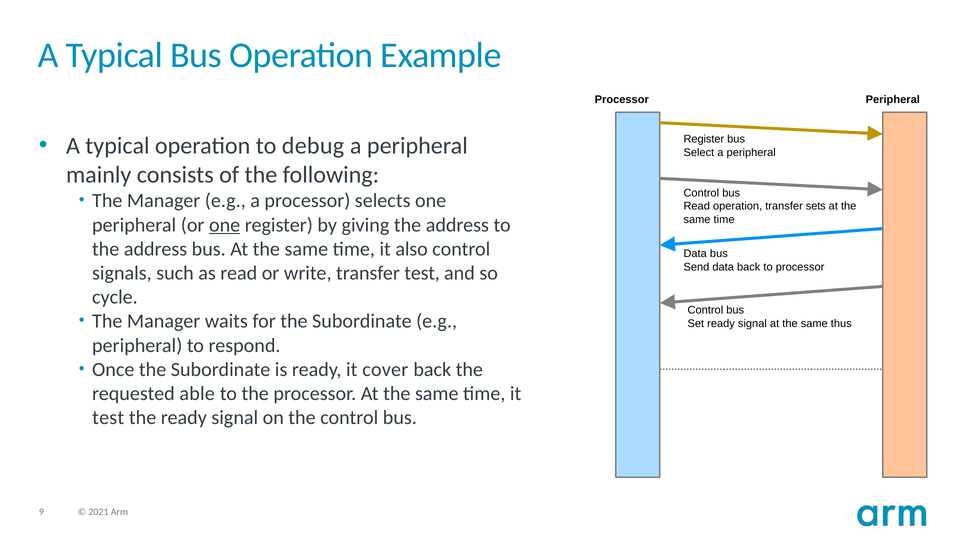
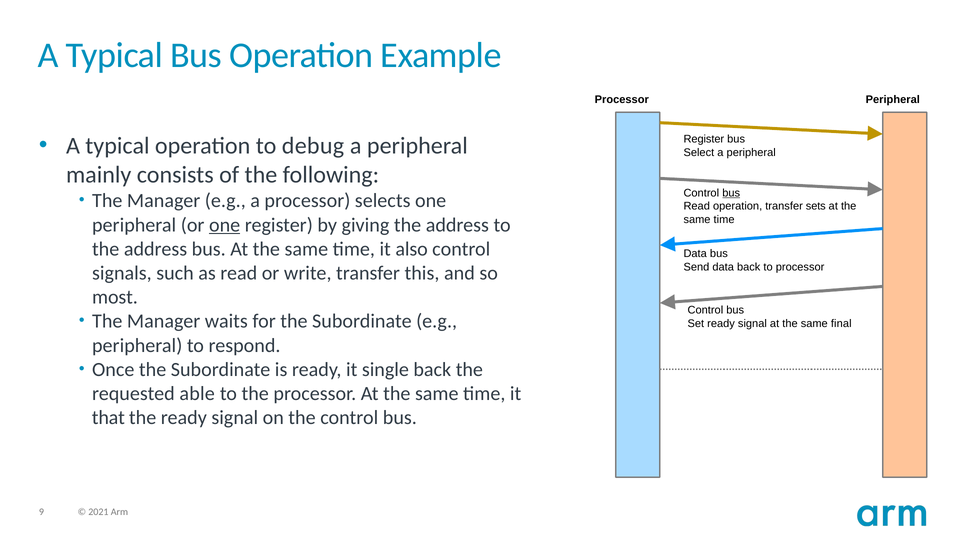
bus underline: none -> present (731, 193)
transfer test: test -> this (422, 273)
cycle: cycle -> most (115, 297)
thus: thus -> final (841, 324)
cover: cover -> single (385, 370)
test: test -> that (108, 418)
